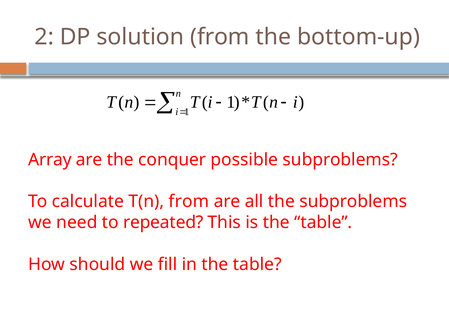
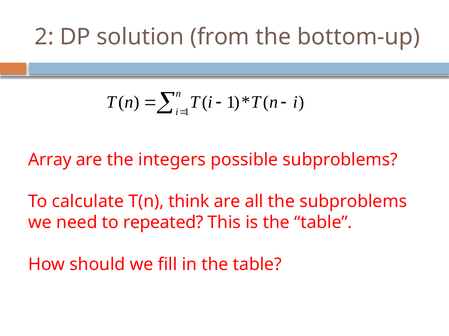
conquer: conquer -> integers (172, 160)
T(n from: from -> think (189, 202)
